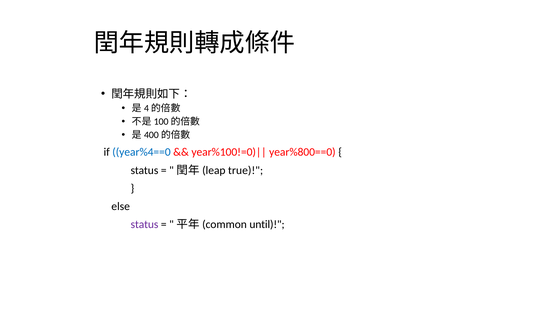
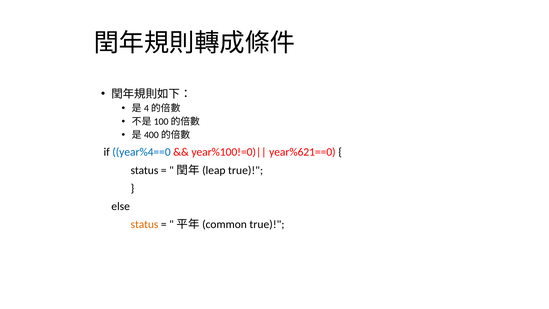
year%800==0: year%800==0 -> year%621==0 (302, 152)
status colour: purple -> orange (144, 224)
until: until -> true (267, 224)
